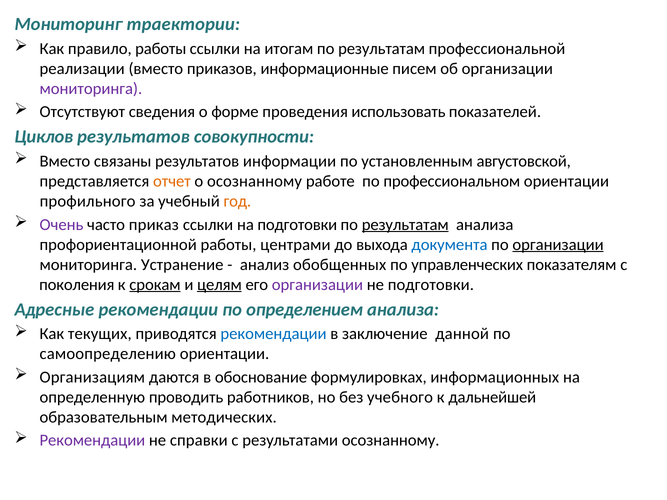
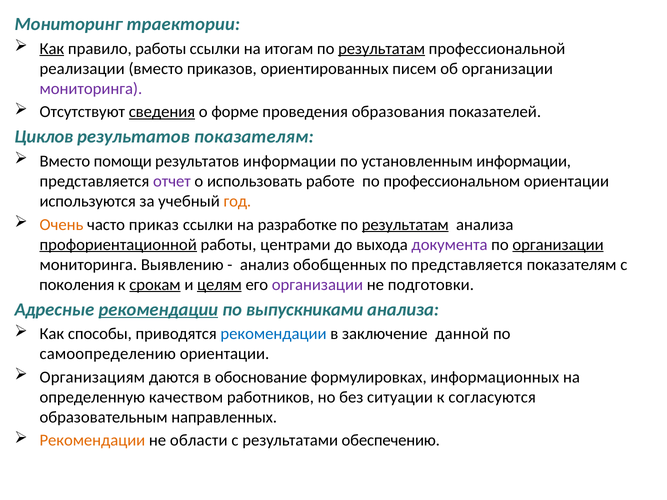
Как underline: none -> present (52, 49)
результатам underline: none -> present (382, 49)
информационные: информационные -> ориентированных (325, 69)
сведения underline: none -> present (162, 112)
использовать: использовать -> образования (398, 112)
результатов совокупности: совокупности -> показателям (254, 137)
связаны: связаны -> помощи (123, 161)
установленным августовской: августовской -> информации (524, 161)
отчет colour: orange -> purple (172, 181)
о осознанному: осознанному -> использовать (255, 181)
профильного: профильного -> используются (88, 201)
Очень colour: purple -> orange (61, 225)
на подготовки: подготовки -> разработке (297, 225)
профориентационной underline: none -> present (118, 245)
документа colour: blue -> purple (450, 245)
Устранение: Устранение -> Выявлению (182, 265)
по управленческих: управленческих -> представляется (467, 265)
рекомендации underline: none -> present (158, 310)
определением: определением -> выпускниками (305, 310)
текущих: текущих -> способы (100, 334)
проводить: проводить -> качеством (186, 397)
учебного: учебного -> ситуации (400, 397)
дальнейшей: дальнейшей -> согласуются (492, 397)
методических: методических -> направленных (224, 417)
Рекомендации colour: purple -> orange (92, 441)
справки: справки -> области (199, 441)
результатами осознанному: осознанному -> обеспечению (391, 441)
